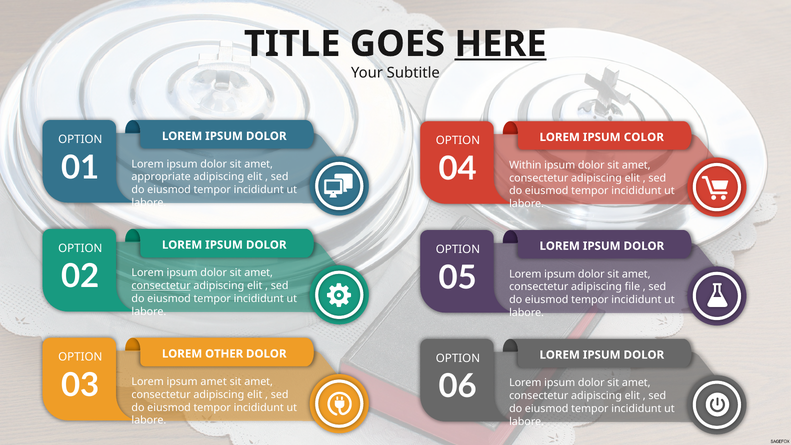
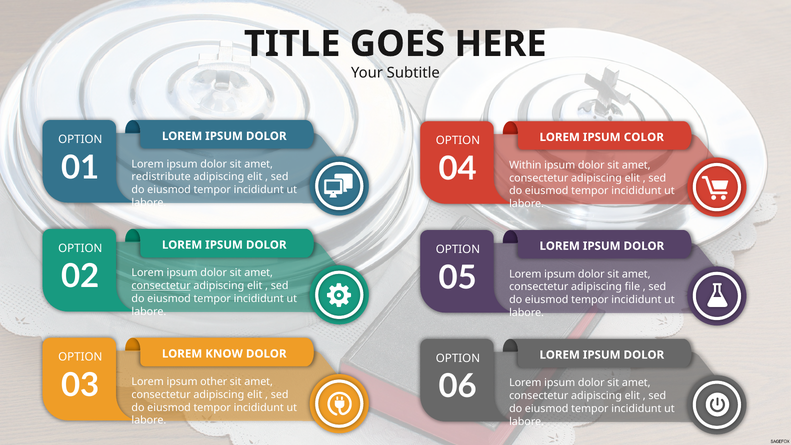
HERE underline: present -> none (501, 44)
appropriate: appropriate -> redistribute (161, 177)
OTHER: OTHER -> KNOW (224, 354)
ipsum amet: amet -> other (214, 382)
